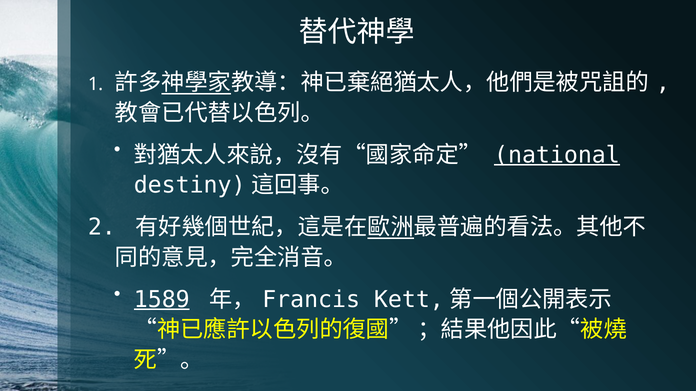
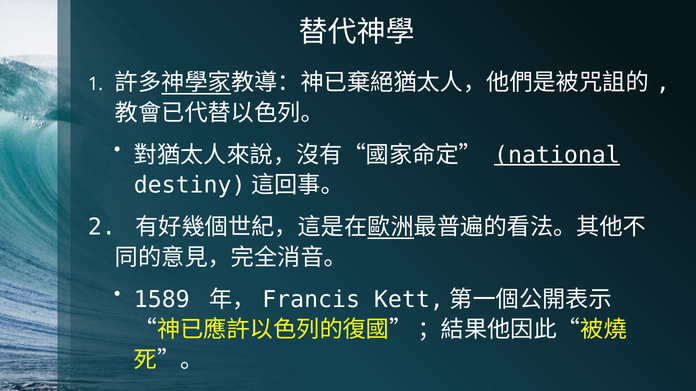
1589 underline: present -> none (162, 300)
